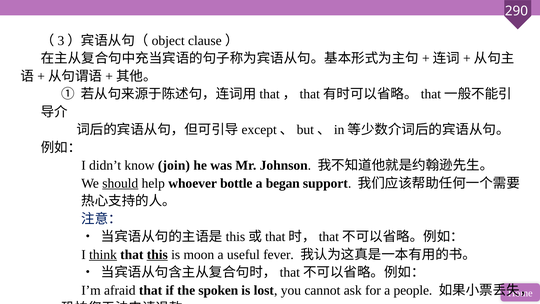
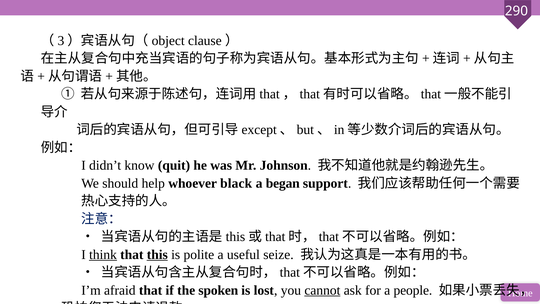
join: join -> quit (174, 165)
should underline: present -> none (120, 183)
bottle: bottle -> black (236, 183)
moon: moon -> polite (199, 254)
fever: fever -> seize (278, 254)
cannot underline: none -> present (322, 290)
